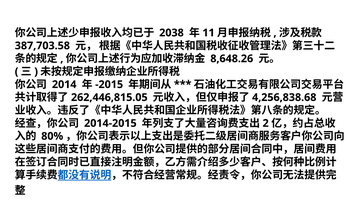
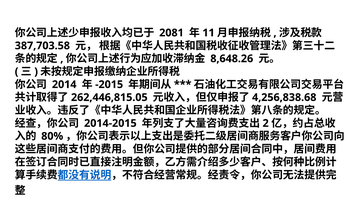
2038: 2038 -> 2081 (171, 33)
